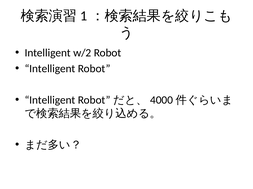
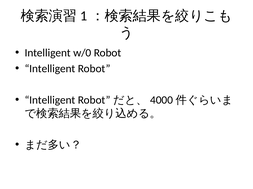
w/2: w/2 -> w/0 (82, 53)
